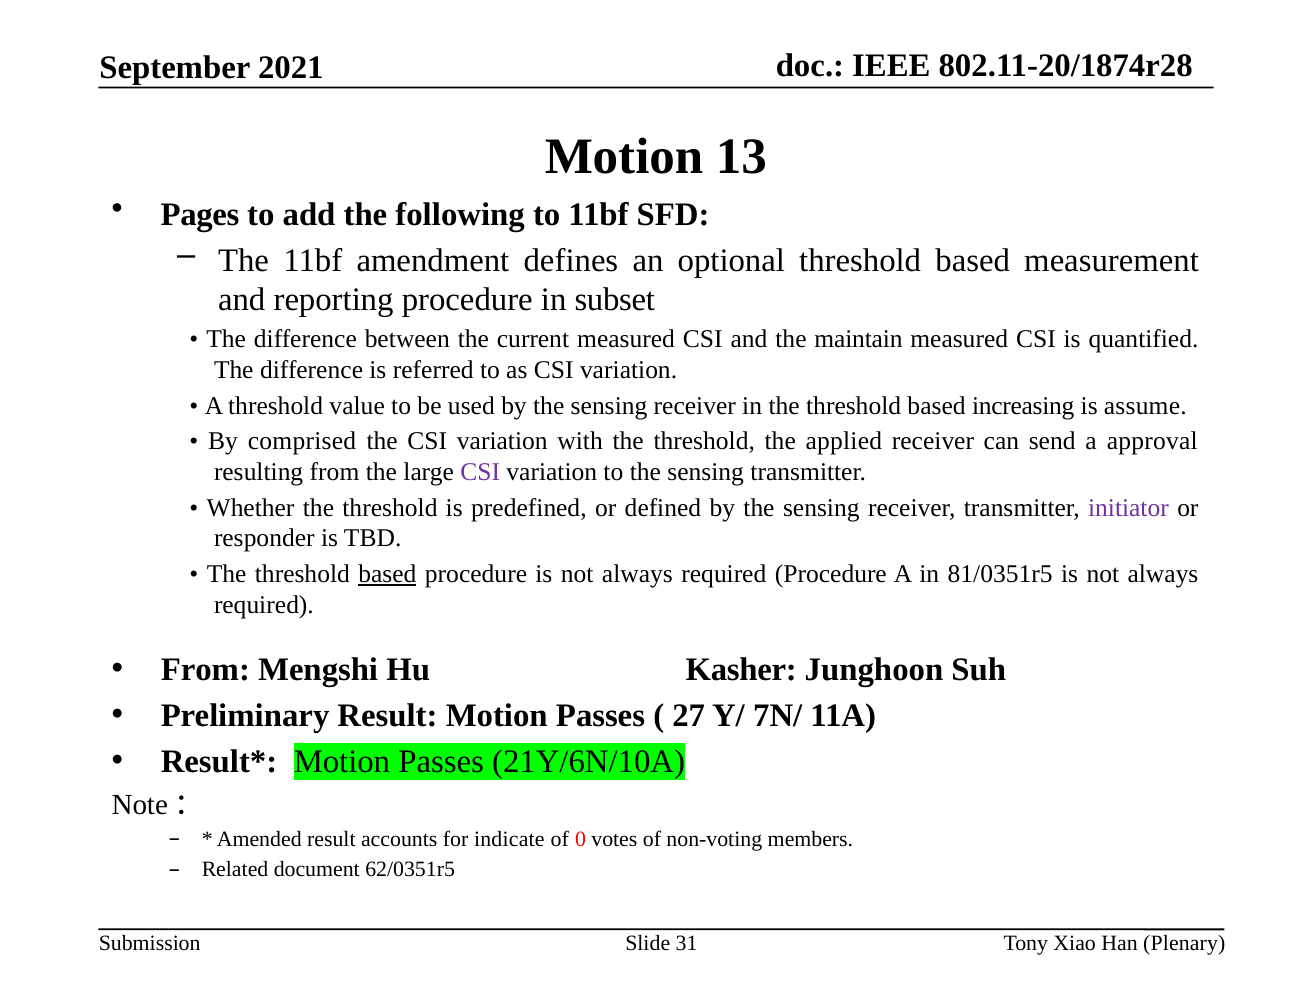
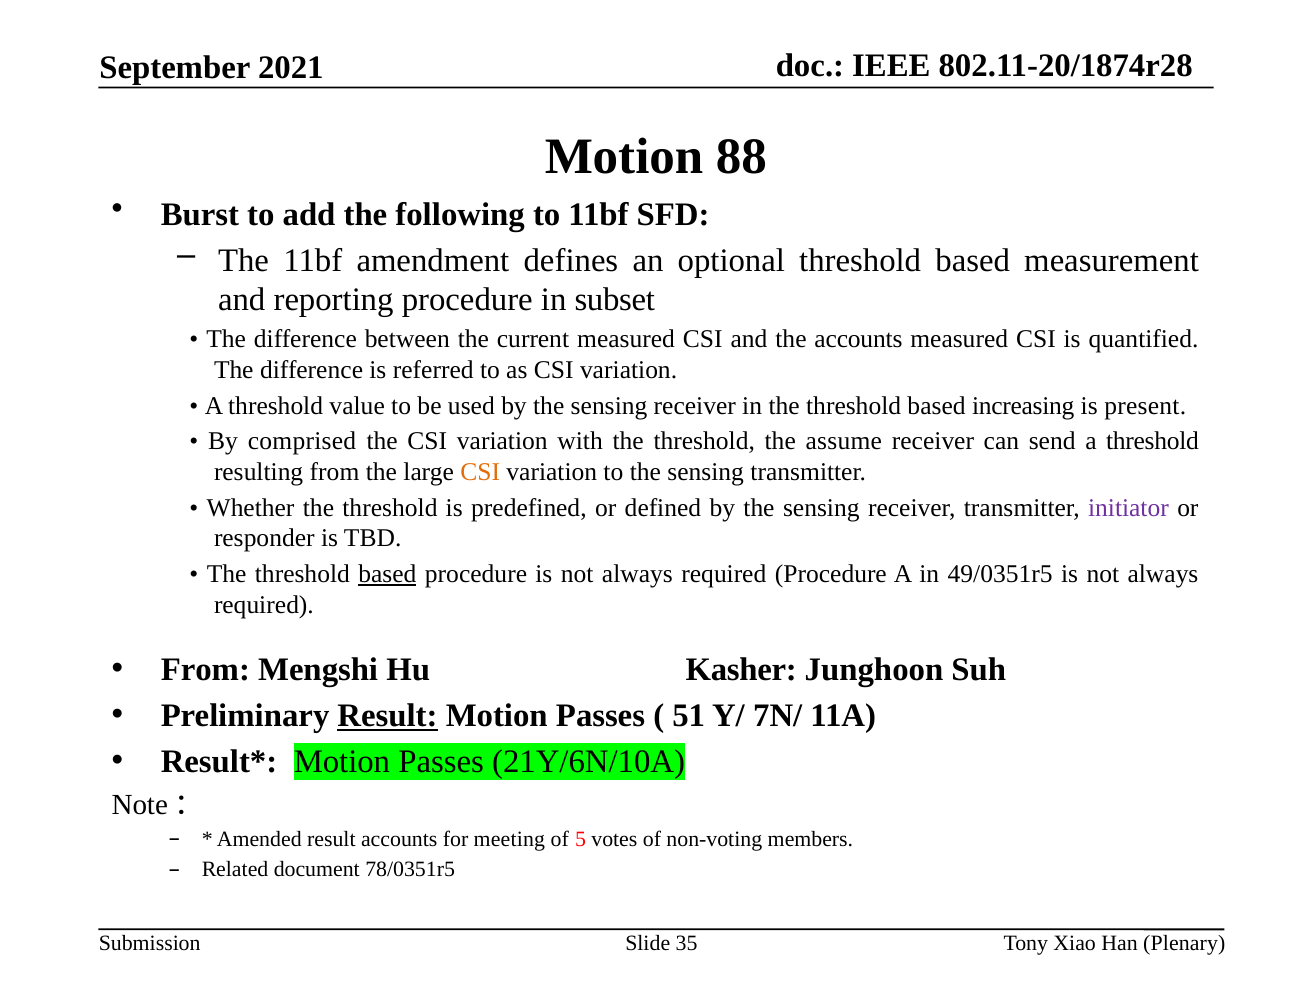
13: 13 -> 88 (741, 157)
Pages: Pages -> Burst (200, 214)
the maintain: maintain -> accounts (858, 339)
assume: assume -> present (1145, 406)
applied: applied -> assume (844, 441)
send a approval: approval -> threshold (1153, 441)
CSI colour: purple -> orange (480, 472)
81/0351r5: 81/0351r5 -> 49/0351r5 (1000, 574)
Result underline: none -> present (388, 716)
27: 27 -> 51 (689, 716)
indicate: indicate -> meeting (509, 839)
0: 0 -> 5 (580, 839)
62/0351r5: 62/0351r5 -> 78/0351r5 (410, 870)
31: 31 -> 35 (687, 944)
